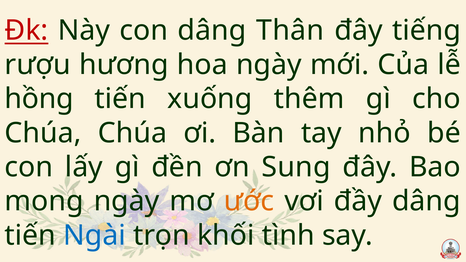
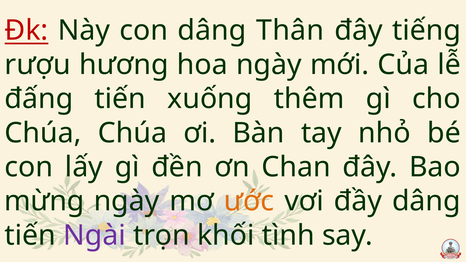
hồng: hồng -> đấng (39, 99)
Sung: Sung -> Chan (296, 167)
mong: mong -> mừng (44, 201)
Ngài colour: blue -> purple (95, 236)
